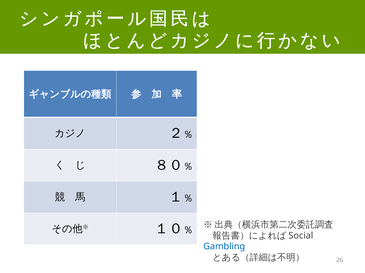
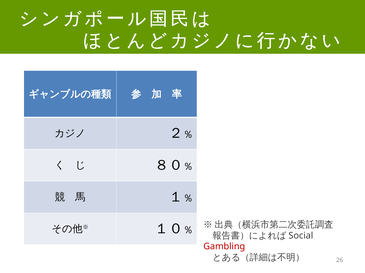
Gambling colour: blue -> red (224, 247)
